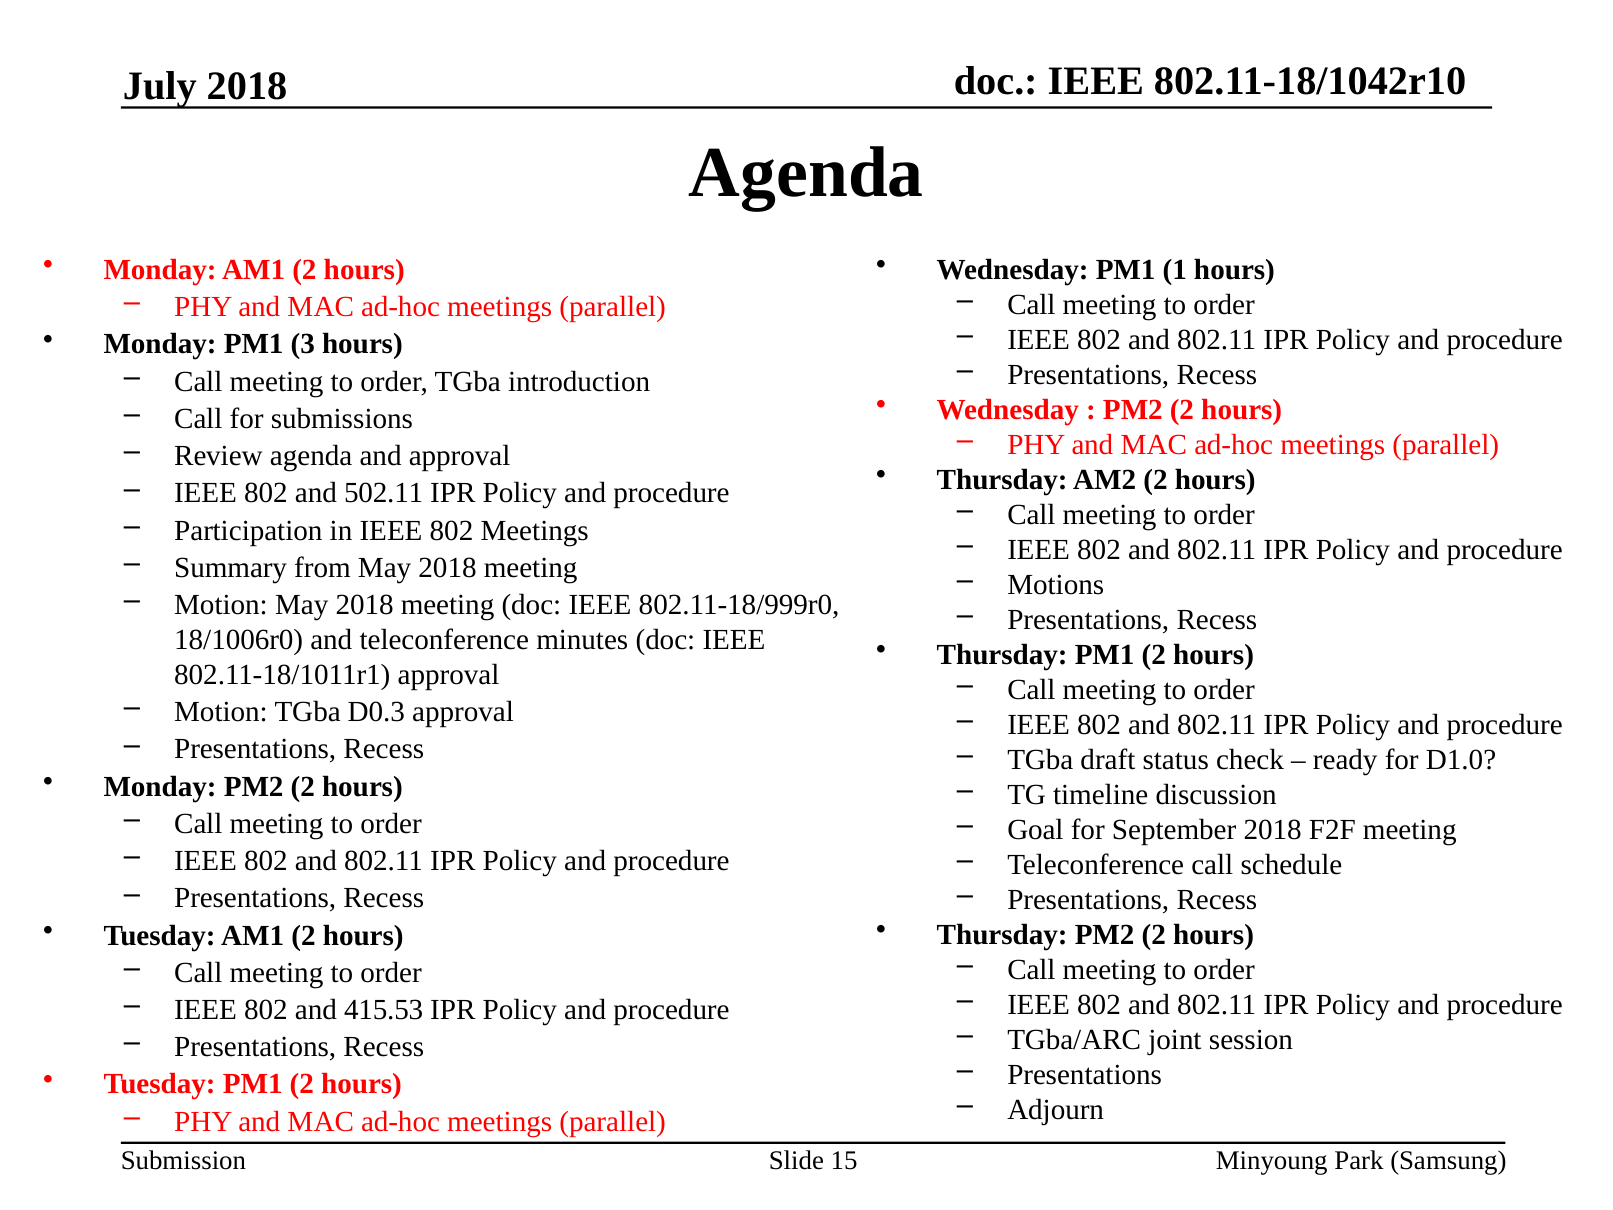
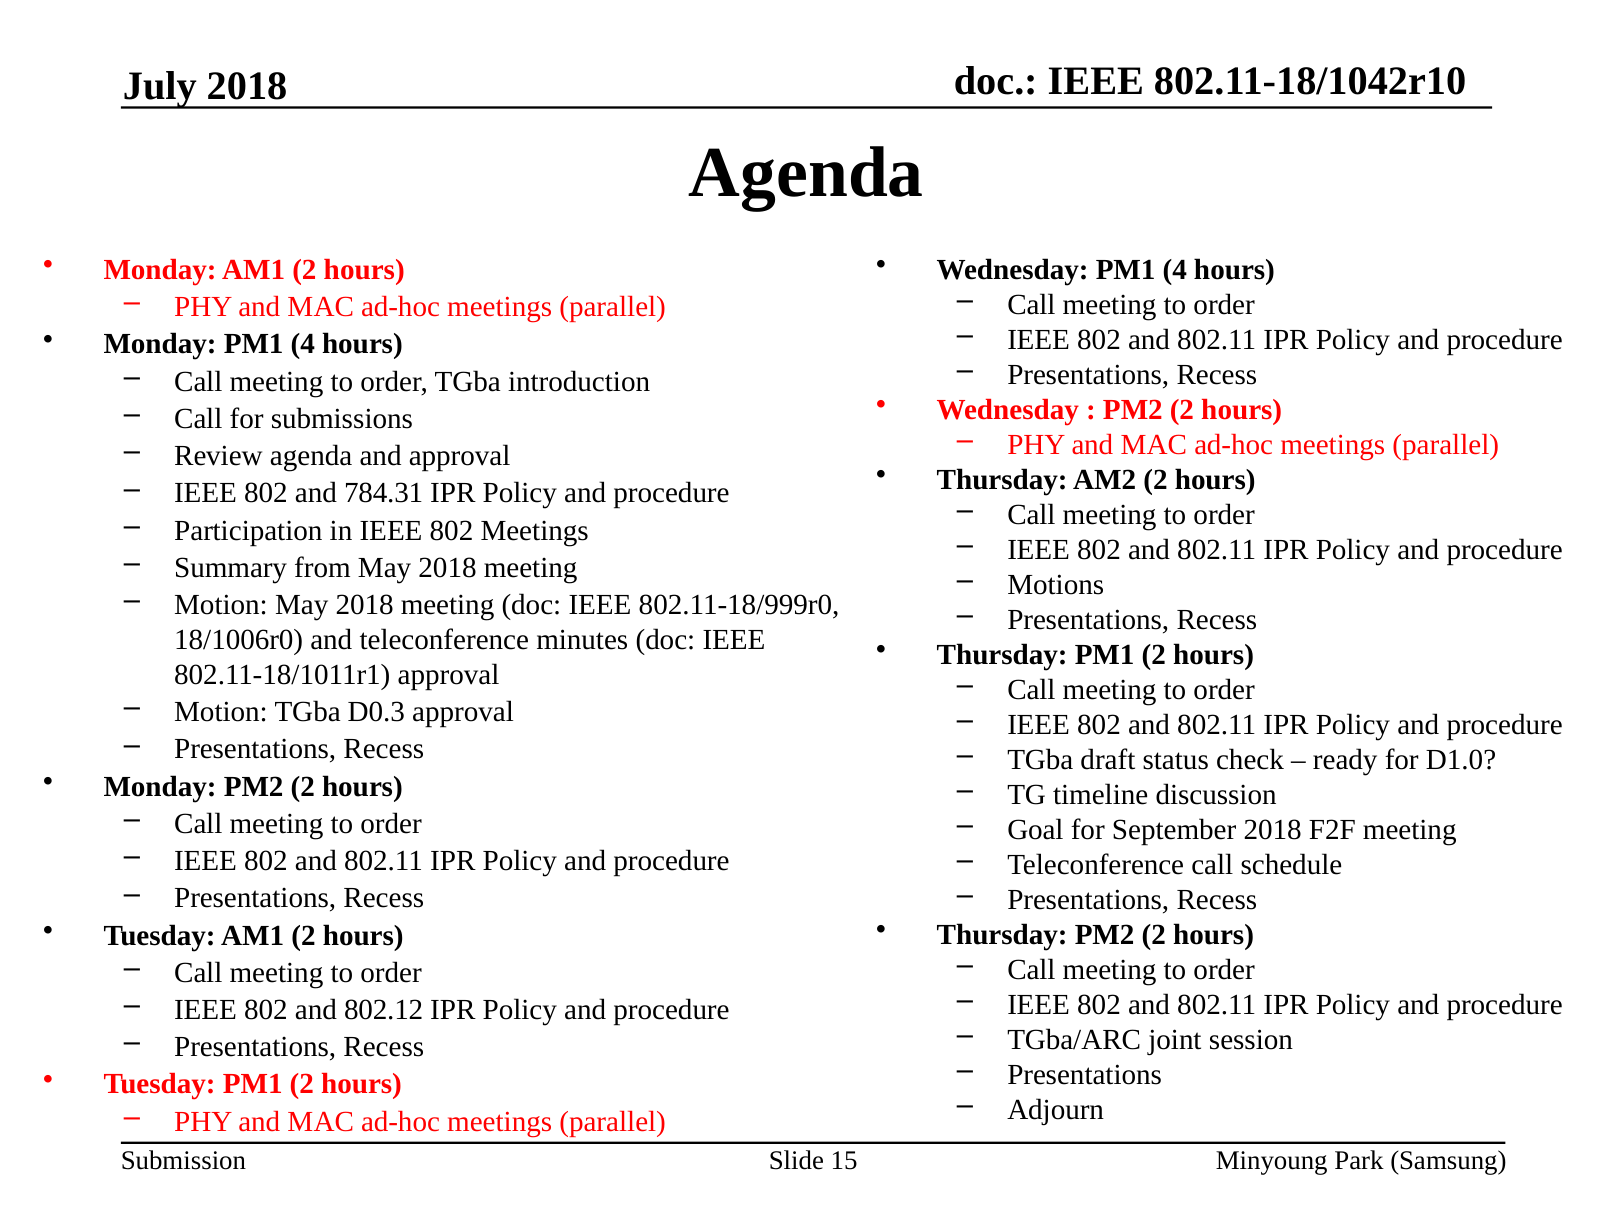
Wednesday PM1 1: 1 -> 4 (1175, 270)
Monday PM1 3: 3 -> 4 (303, 344)
502.11: 502.11 -> 784.31 (384, 493)
415.53: 415.53 -> 802.12 (384, 1010)
